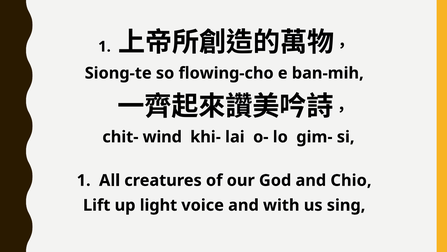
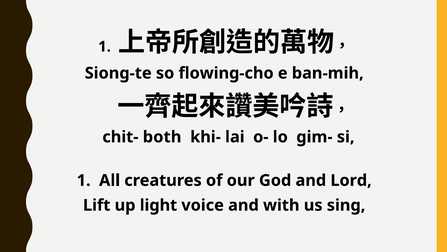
wind: wind -> both (162, 137)
Chio: Chio -> Lord (351, 180)
